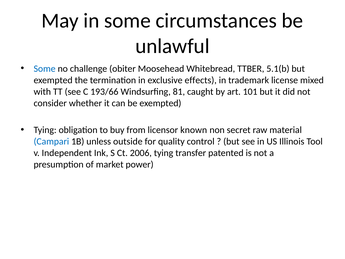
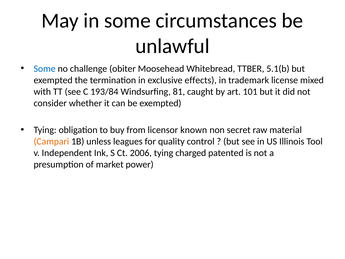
193/66: 193/66 -> 193/84 (104, 92)
Campari colour: blue -> orange (51, 141)
outside: outside -> leagues (128, 141)
transfer: transfer -> charged (191, 153)
